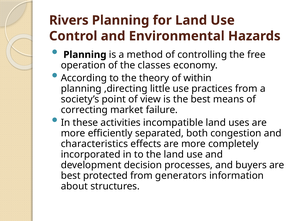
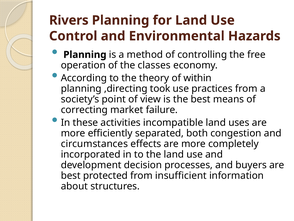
little: little -> took (160, 89)
characteristics: characteristics -> circumstances (94, 144)
generators: generators -> insufficient (181, 175)
